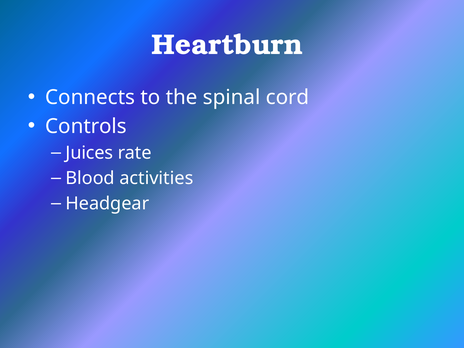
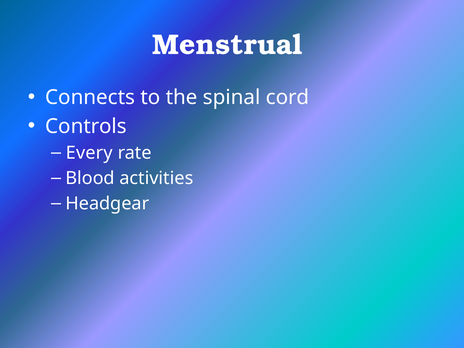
Heartburn: Heartburn -> Menstrual (227, 45)
Juices: Juices -> Every (89, 153)
